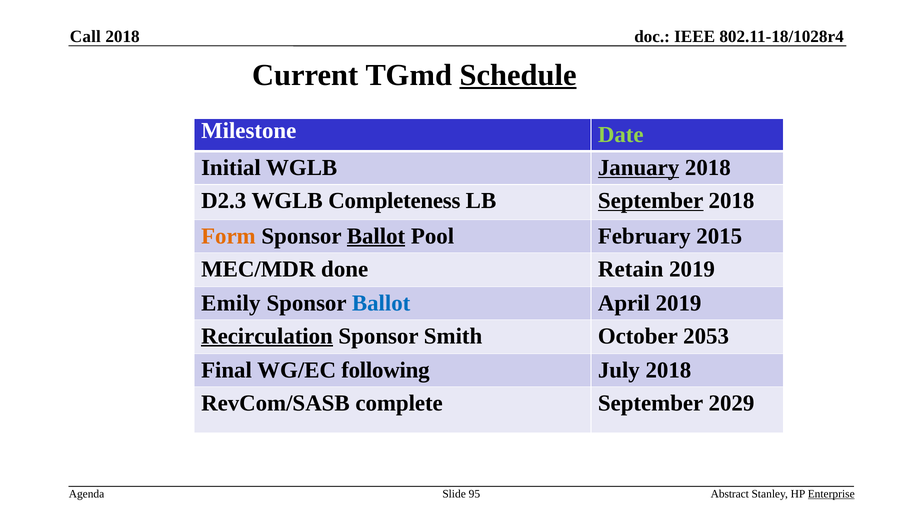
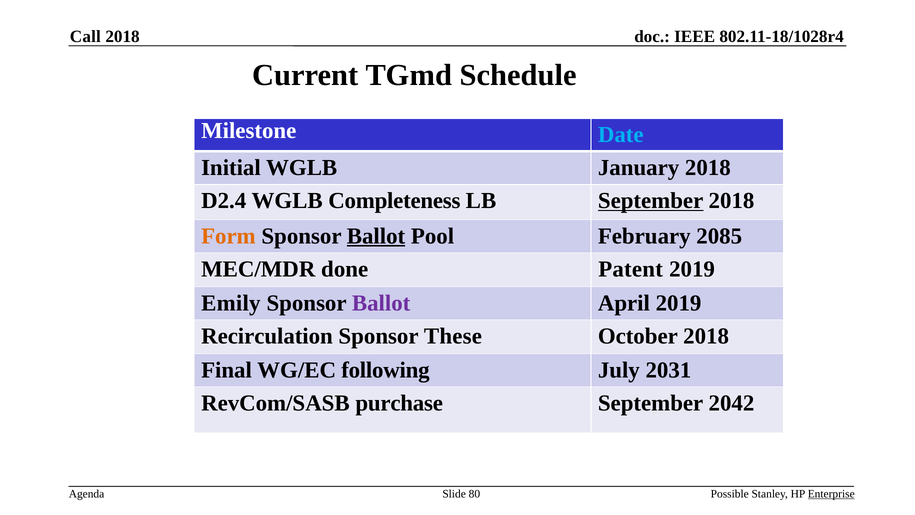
Schedule underline: present -> none (518, 75)
Date colour: light green -> light blue (621, 135)
January underline: present -> none (639, 168)
D2.3: D2.3 -> D2.4 (224, 201)
2015: 2015 -> 2085 (719, 236)
Retain: Retain -> Patent (631, 269)
Ballot colour: blue -> purple (381, 303)
Recirculation underline: present -> none (267, 336)
Smith: Smith -> These (453, 336)
October 2053: 2053 -> 2018 (706, 336)
July 2018: 2018 -> 2031 (668, 370)
complete: complete -> purchase (399, 403)
2029: 2029 -> 2042 (731, 403)
95: 95 -> 80 (474, 494)
Abstract: Abstract -> Possible (730, 494)
